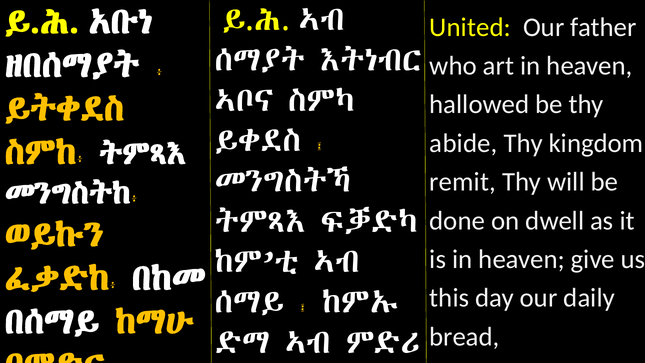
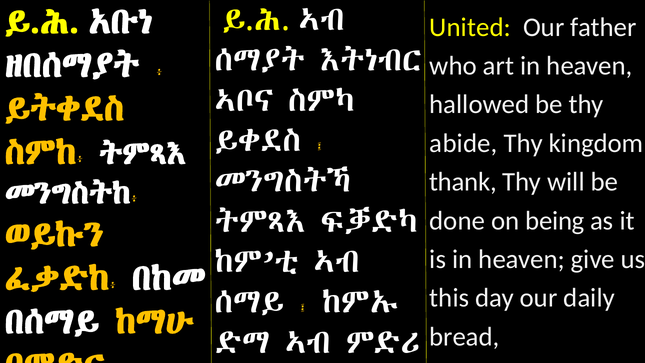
remit: remit -> thank (463, 182)
dwell: dwell -> being (555, 221)
